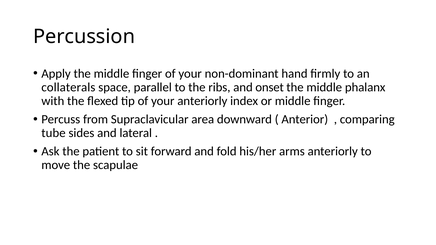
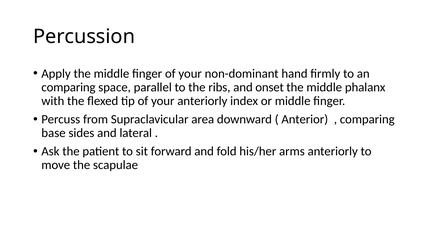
collaterals: collaterals -> comparing (68, 87)
tube: tube -> base (54, 133)
